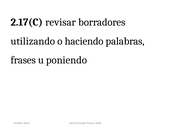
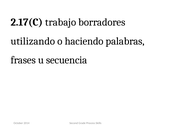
revisar: revisar -> trabajo (61, 22)
poniendo: poniendo -> secuencia (67, 60)
